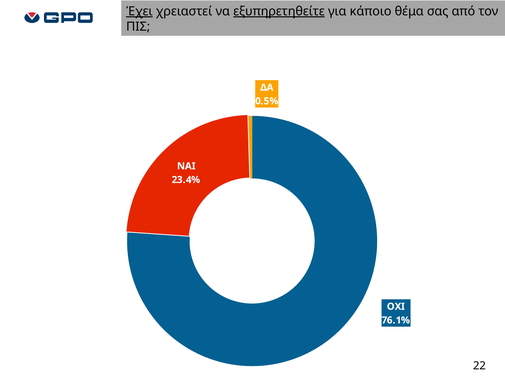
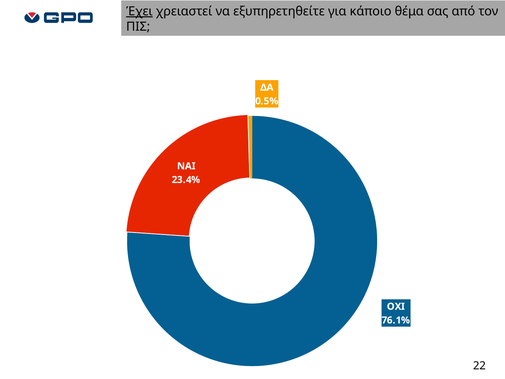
εξυπηρετηθείτε underline: present -> none (279, 11)
